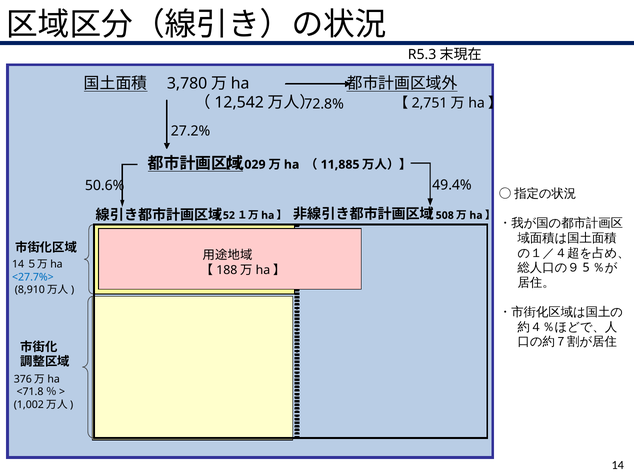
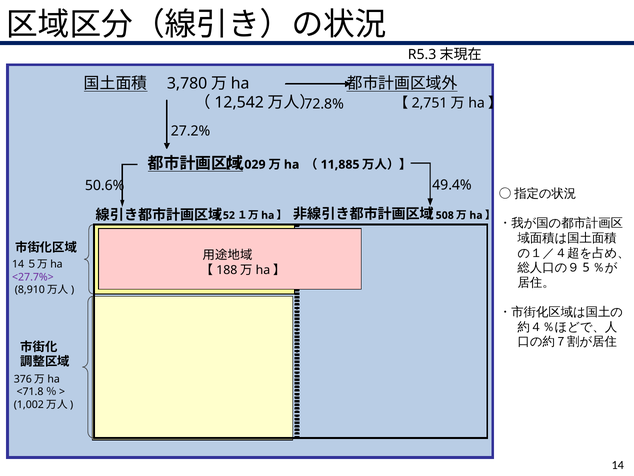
<27.7%> colour: blue -> purple (33, 277)
